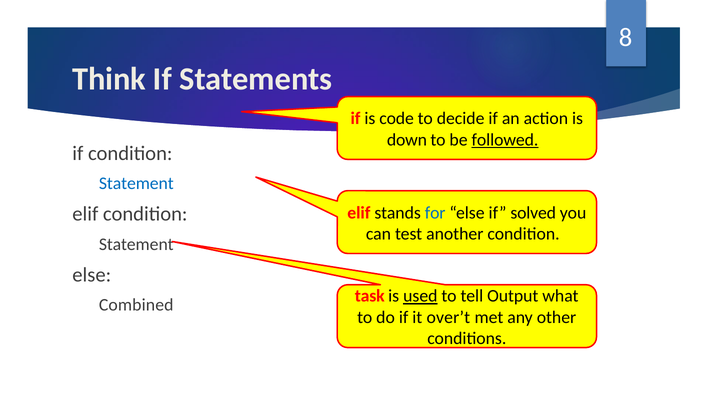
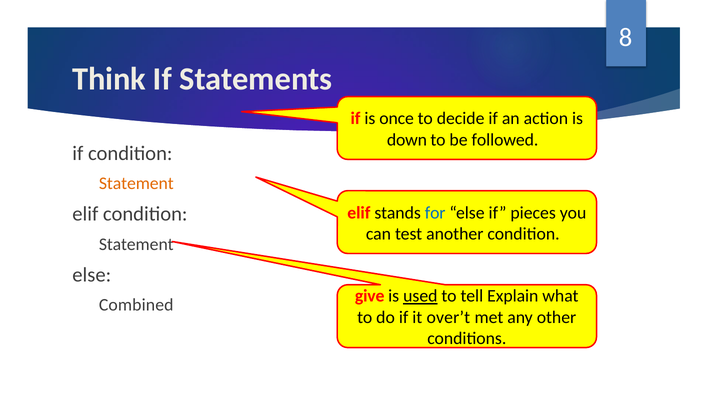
code: code -> once (397, 119)
followed underline: present -> none (505, 140)
Statement colour: blue -> orange (136, 184)
solved: solved -> pieces (533, 213)
task: task -> give (370, 296)
Output: Output -> Explain (513, 296)
